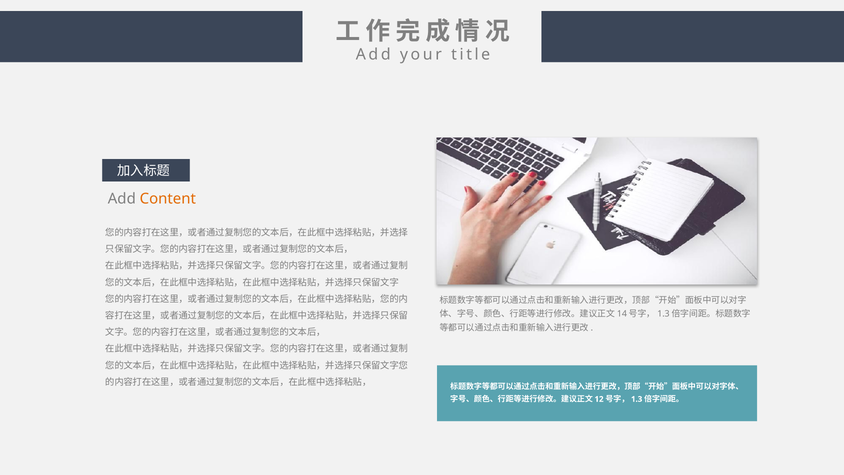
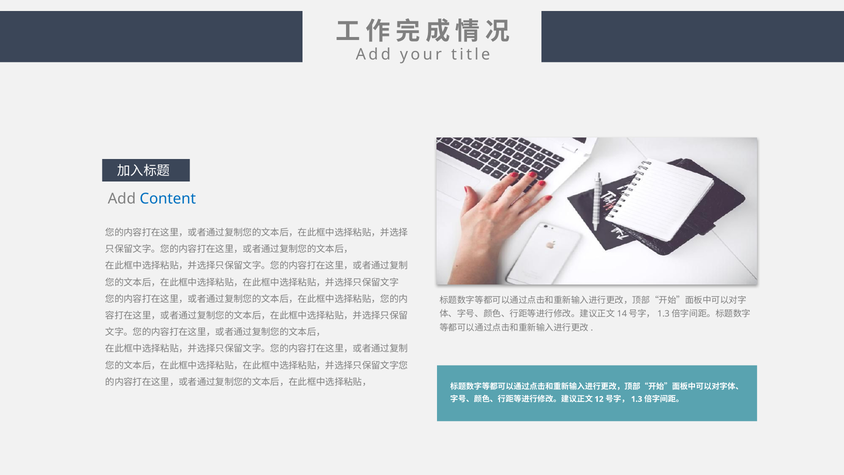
Content colour: orange -> blue (168, 199)
